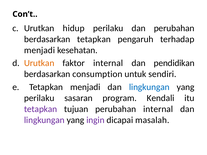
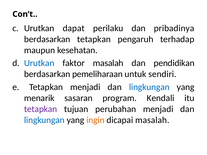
hidup: hidup -> dapat (74, 28)
dan perubahan: perubahan -> pribadinya (174, 28)
menjadi: menjadi -> maupun (40, 50)
Urutkan colour: orange -> blue (39, 63)
faktor internal: internal -> masalah (108, 63)
consumption: consumption -> pemeliharaan (97, 74)
perilaku: perilaku -> menarik (39, 98)
perubahan internal: internal -> menjadi (158, 109)
lingkungan colour: purple -> blue (44, 120)
ingin colour: purple -> orange (95, 120)
